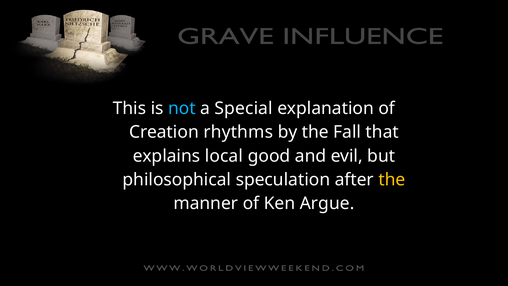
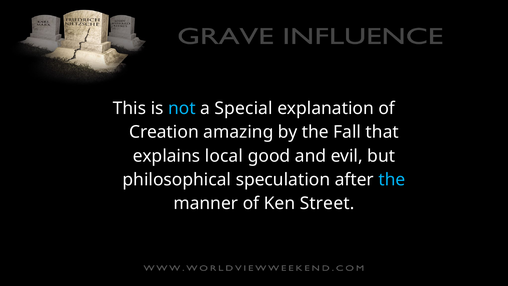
rhythms: rhythms -> amazing (238, 132)
the colour: yellow -> light blue (392, 180)
Argue: Argue -> Street (327, 203)
